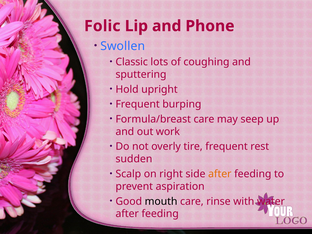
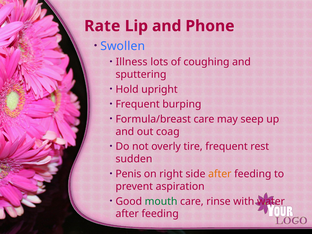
Folic: Folic -> Rate (102, 26)
Classic: Classic -> Illness (132, 62)
work: work -> coag (168, 132)
Scalp: Scalp -> Penis (128, 174)
mouth colour: black -> green (161, 201)
